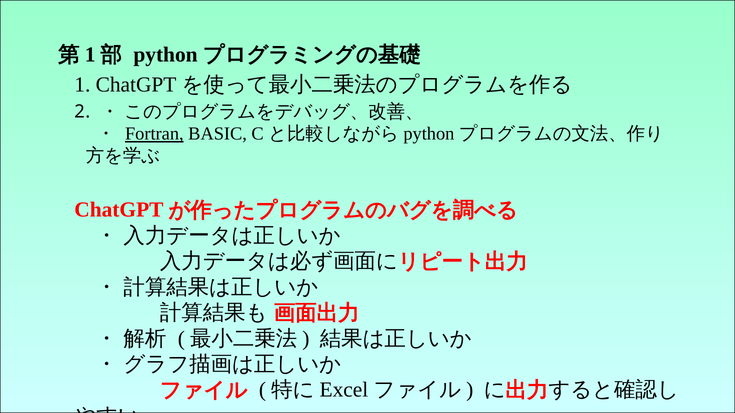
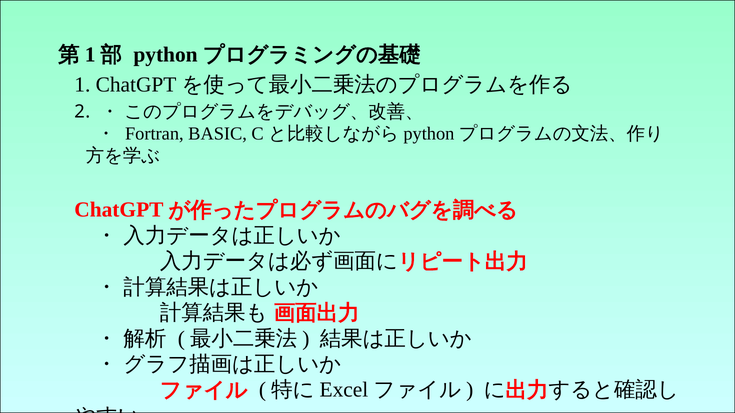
Fortran underline: present -> none (154, 134)
